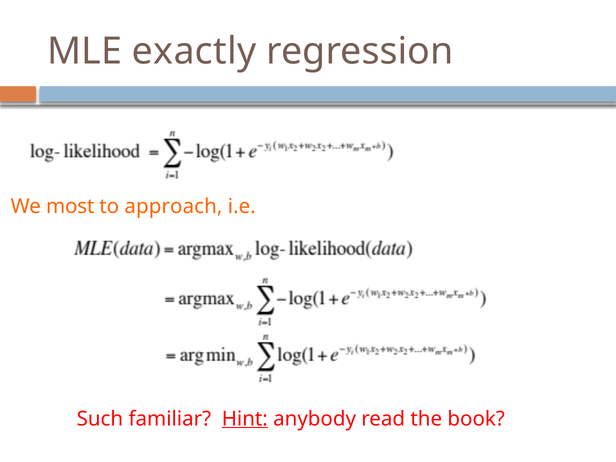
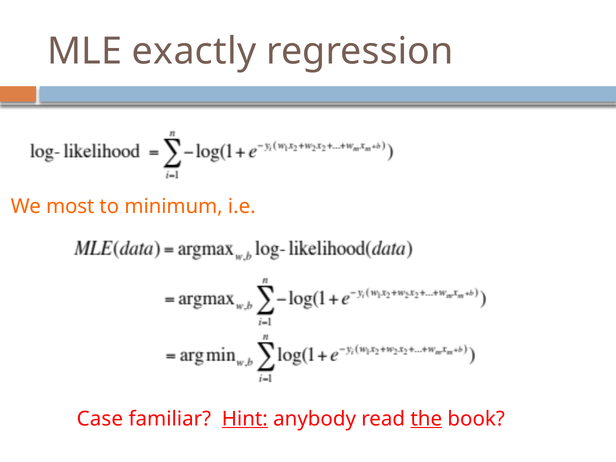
approach: approach -> minimum (174, 206)
Such: Such -> Case (100, 419)
the underline: none -> present (426, 419)
